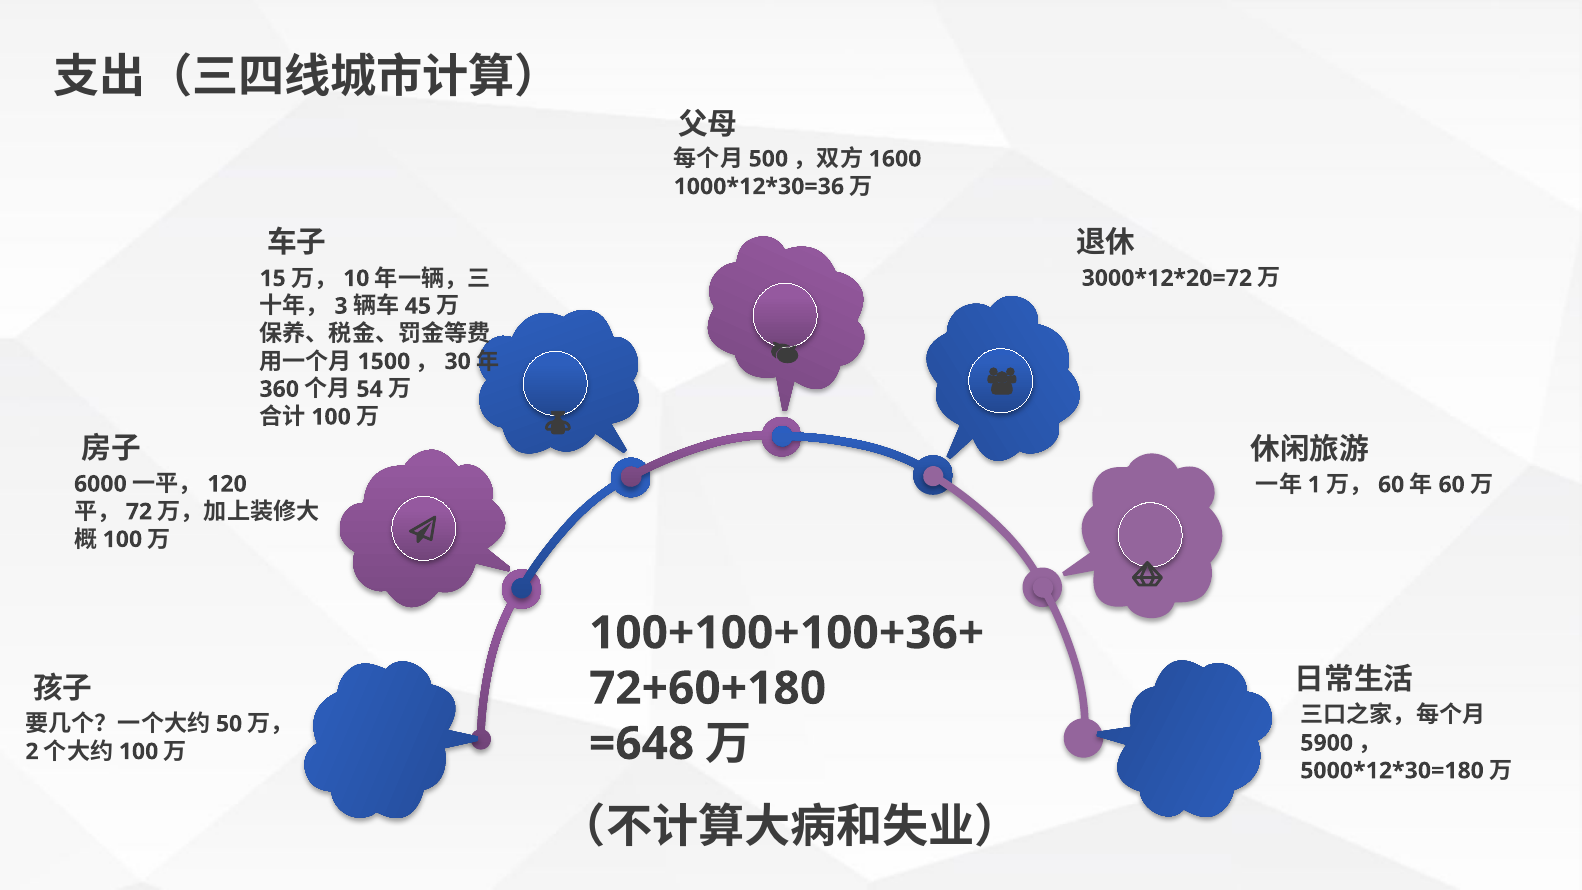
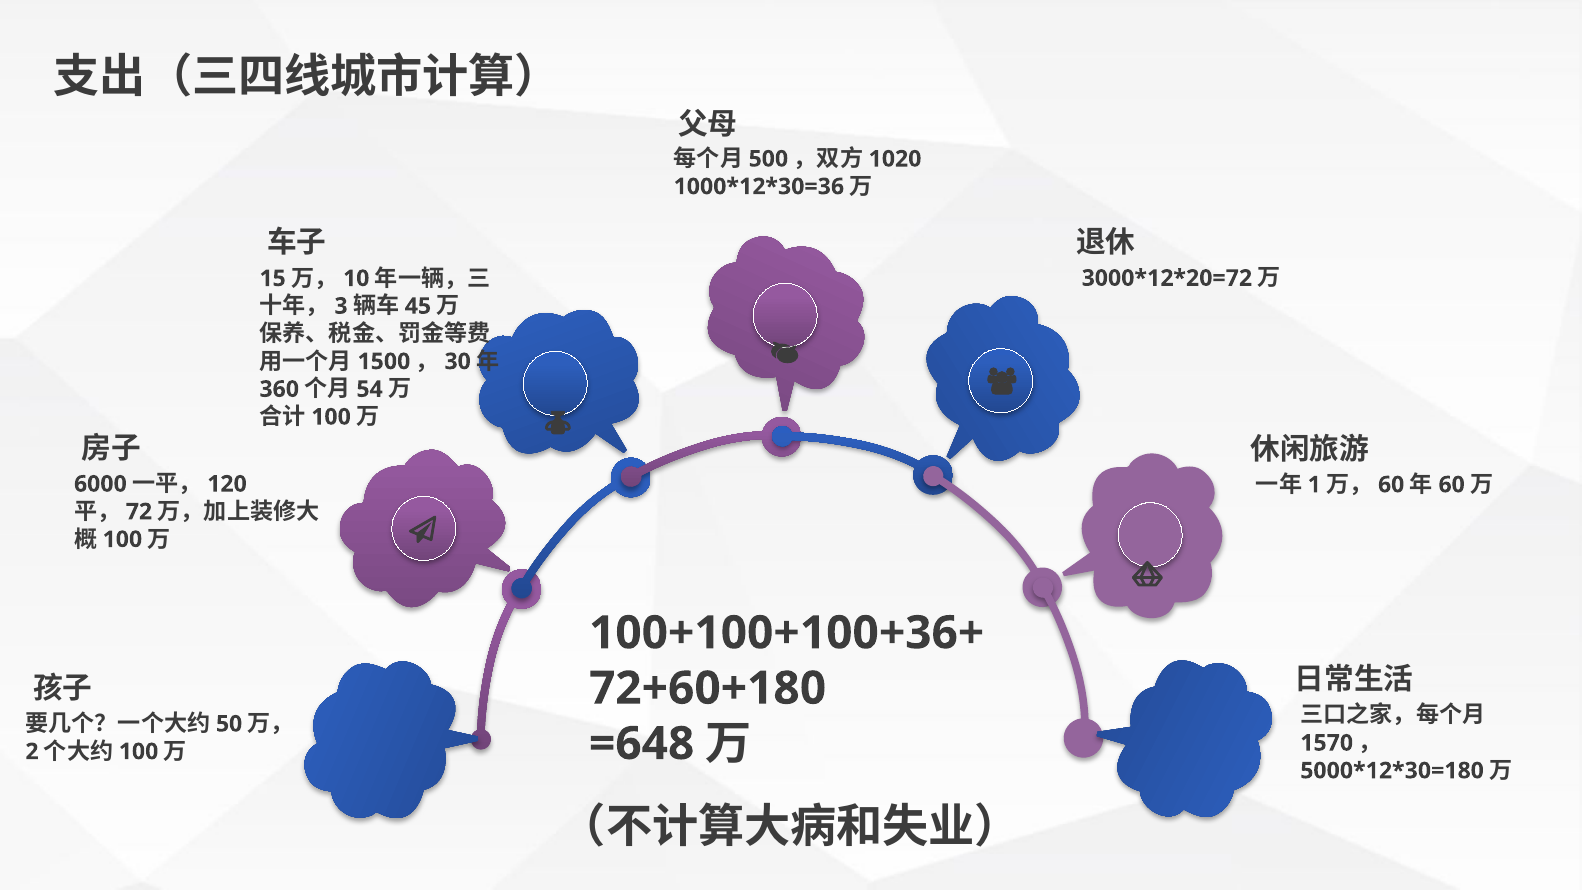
1600: 1600 -> 1020 (895, 159)
5900: 5900 -> 1570 (1327, 743)
